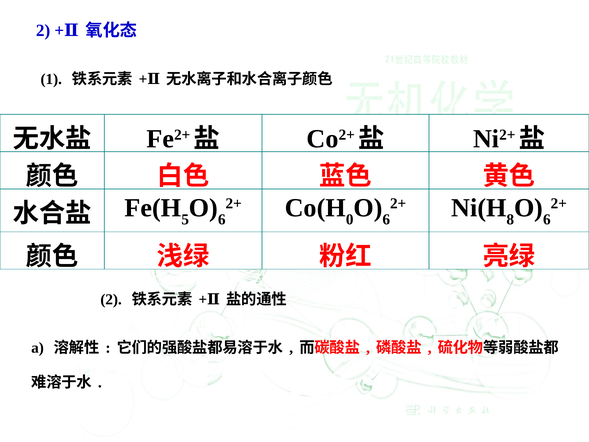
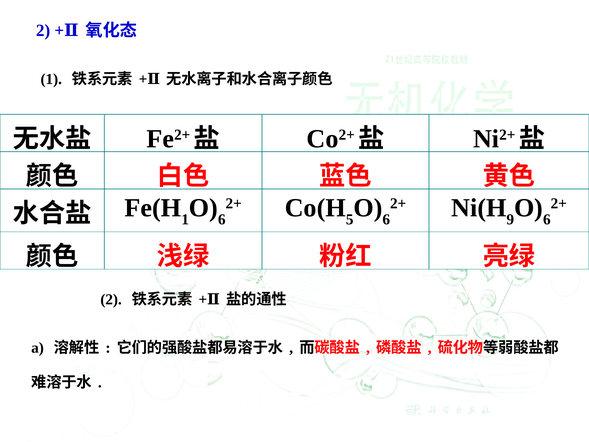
0: 0 -> 5 (350, 219)
8: 8 -> 9 (510, 219)
5: 5 -> 1 (185, 219)
